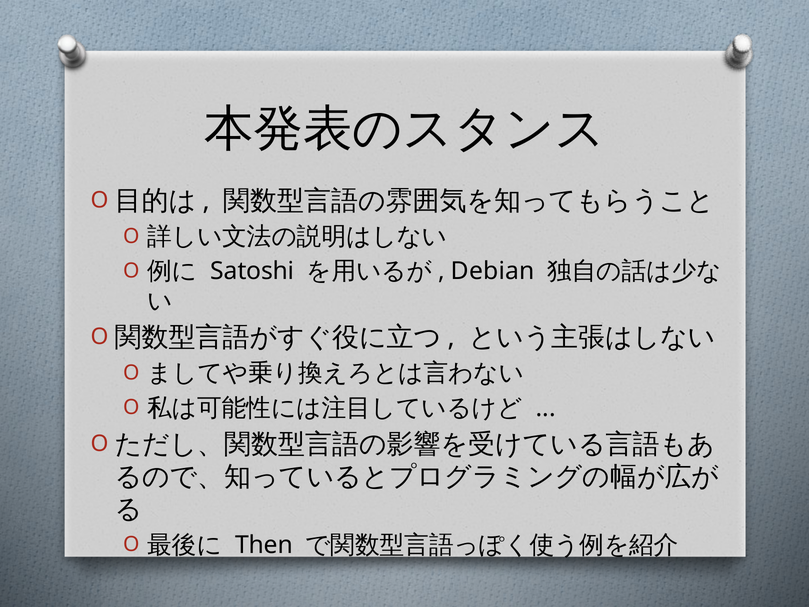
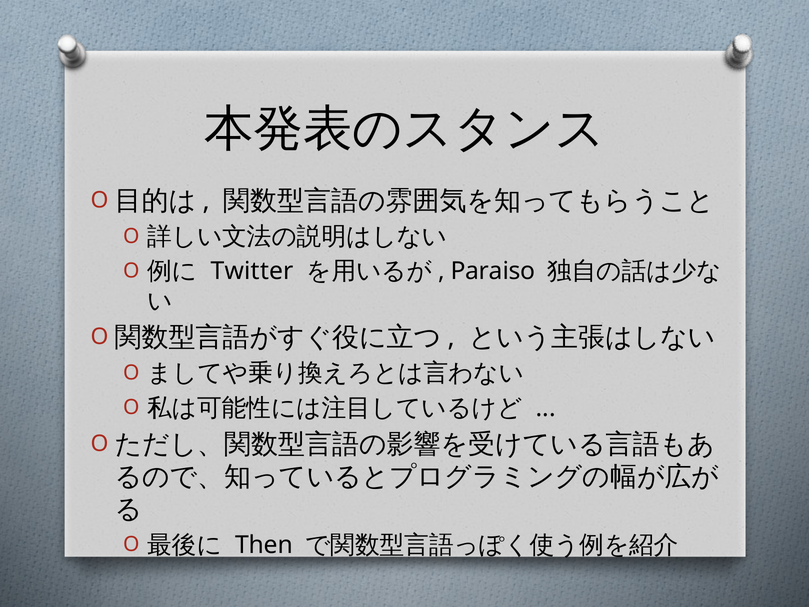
Satoshi: Satoshi -> Twitter (252, 271)
Debian: Debian -> Paraiso (493, 271)
